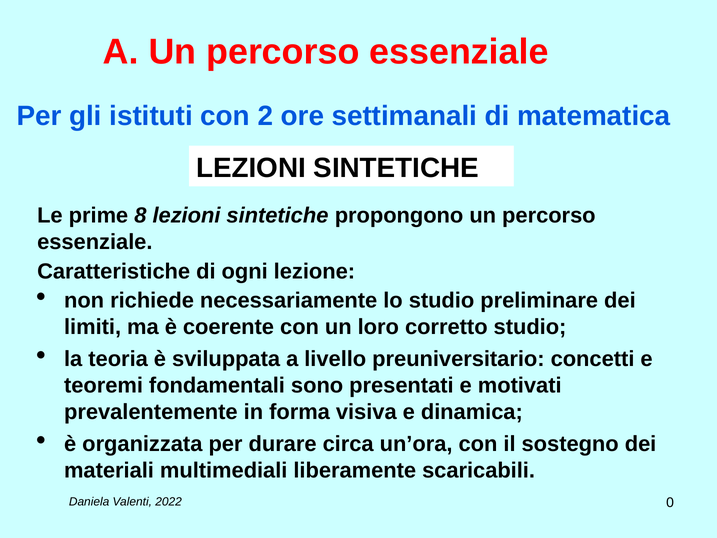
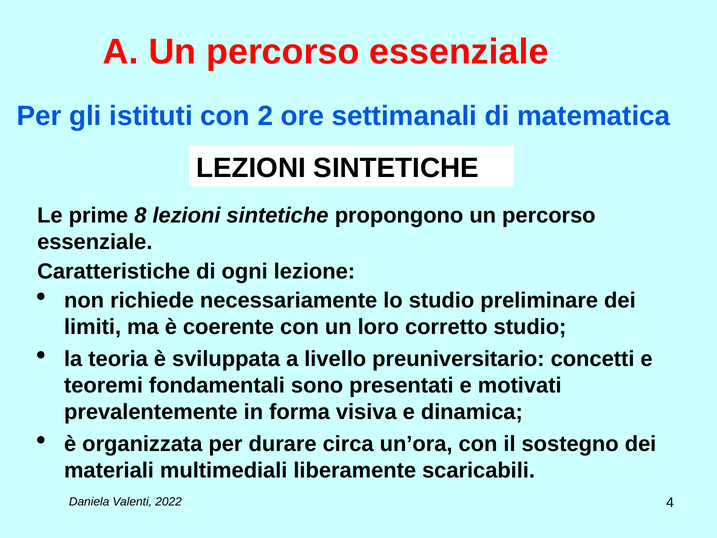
0: 0 -> 4 (670, 503)
